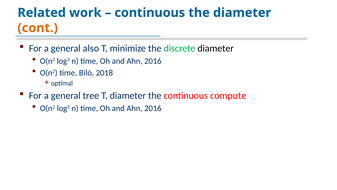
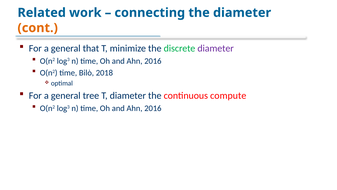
continuous: continuous -> connecting (150, 13)
also: also -> that (91, 48)
diameter colour: black -> purple (216, 48)
